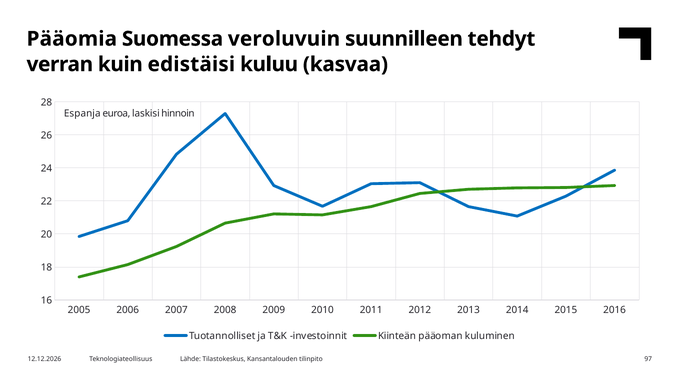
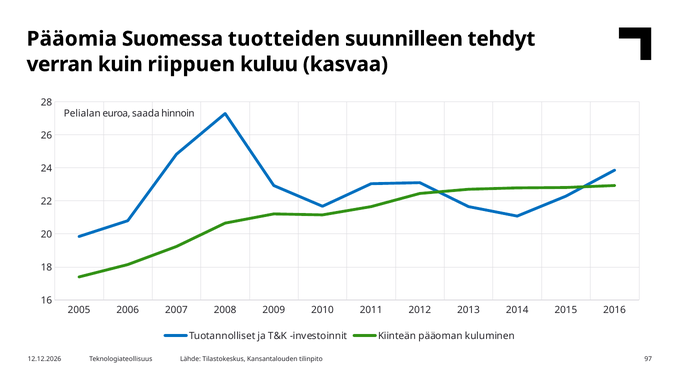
veroluvuin: veroluvuin -> tuotteiden (284, 39)
edistäisi: edistäisi -> riippuen (191, 64)
Espanja: Espanja -> Pelialan (82, 114)
laskisi: laskisi -> saada (146, 114)
